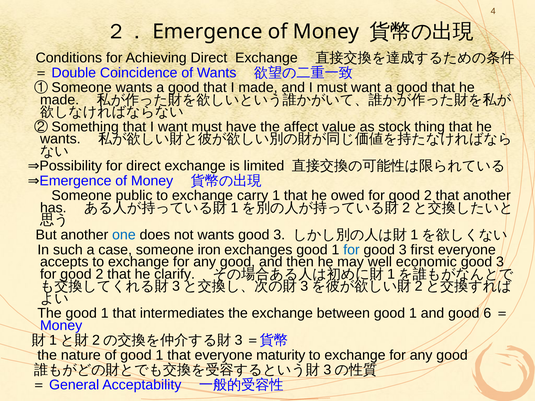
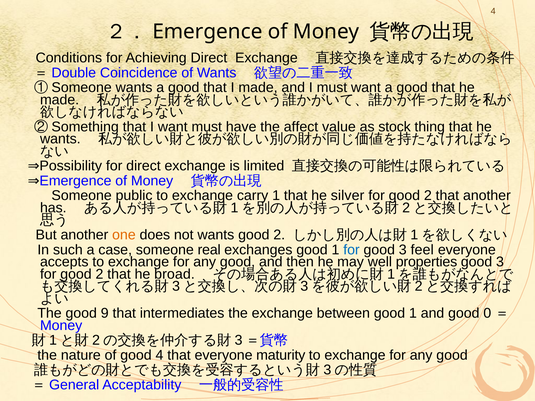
owed: owed -> silver (348, 196)
one colour: blue -> orange (124, 235)
wants good 3: 3 -> 2 (279, 235)
iron: iron -> real (209, 250)
first: first -> feel (422, 250)
economic: economic -> properties (427, 262)
clarify: clarify -> broad (175, 274)
The good 1: 1 -> 9 (105, 313)
6: 6 -> 0 (487, 313)
of good 1: 1 -> 4 (159, 355)
